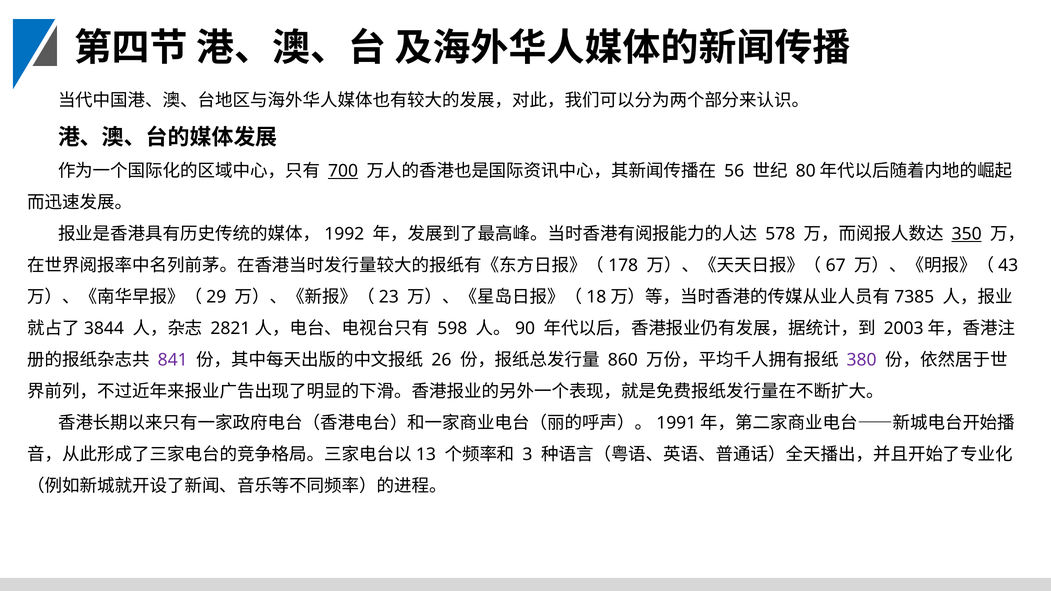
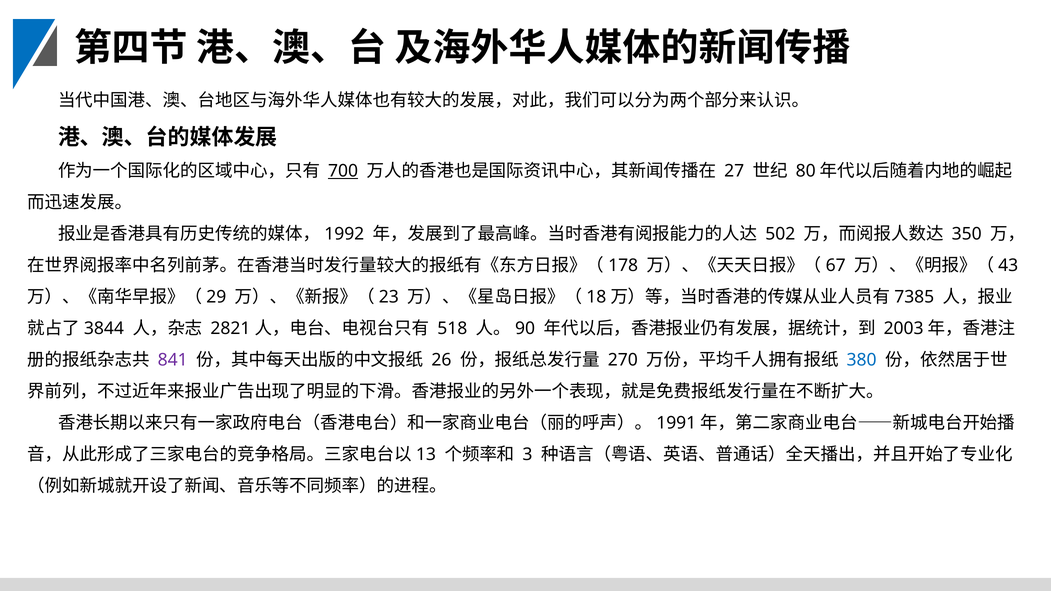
56: 56 -> 27 (734, 171)
578: 578 -> 502 (780, 234)
350 underline: present -> none (967, 234)
598: 598 -> 518 (452, 329)
860: 860 -> 270 (623, 360)
380 colour: purple -> blue (862, 360)
